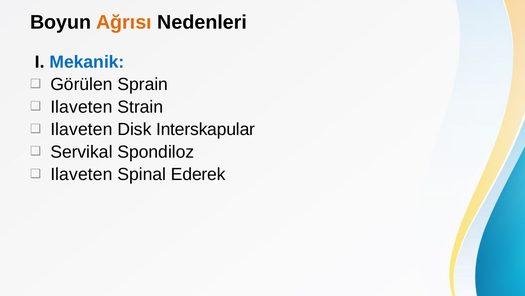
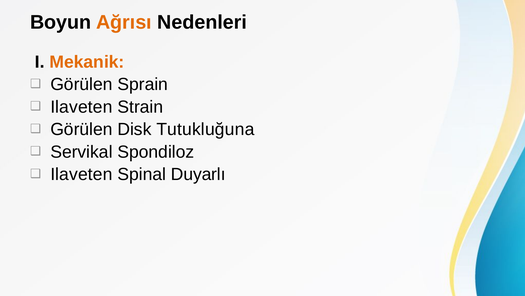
Mekanik colour: blue -> orange (87, 62)
Ilaveten: Ilaveten -> Görülen (81, 129)
Interskapular: Interskapular -> Tutukluğuna (205, 129)
Ederek: Ederek -> Duyarlı (198, 174)
